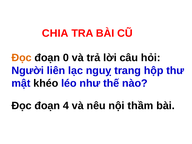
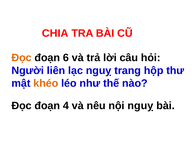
0: 0 -> 6 (66, 58)
khéo colour: black -> orange (46, 83)
nội thầm: thầm -> nguỵ (140, 106)
